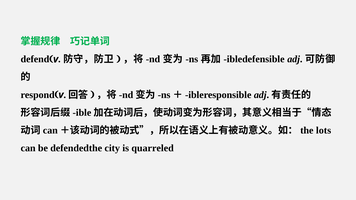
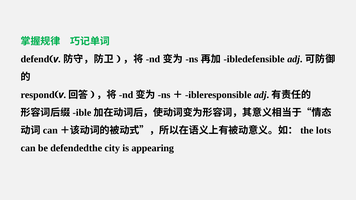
quarreled: quarreled -> appearing (153, 148)
